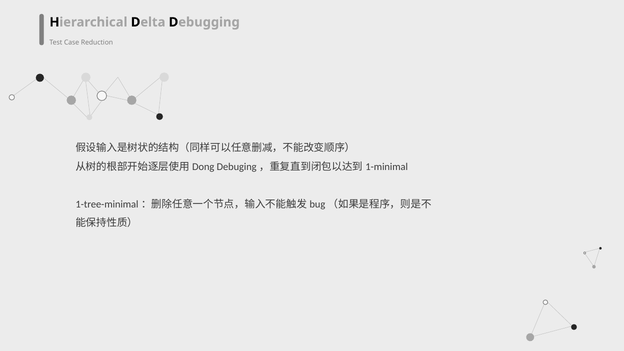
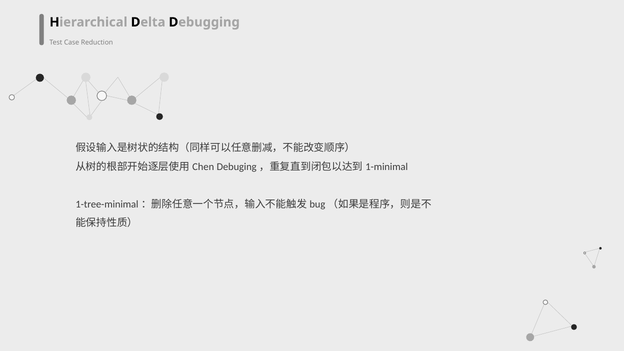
Dong: Dong -> Chen (203, 167)
